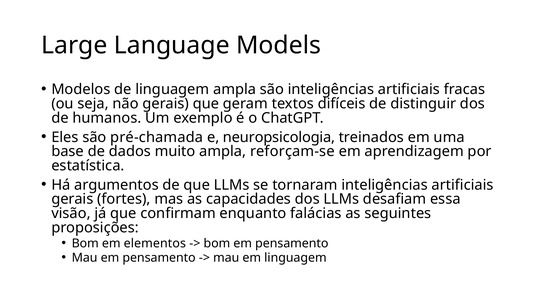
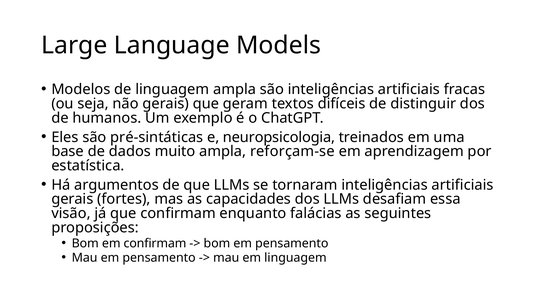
pré-chamada: pré-chamada -> pré-sintáticas (157, 137)
em elementos: elementos -> confirmam (155, 244)
